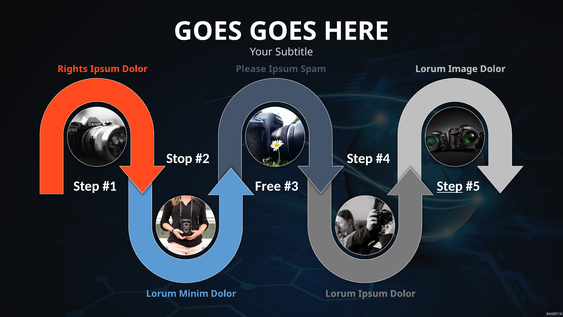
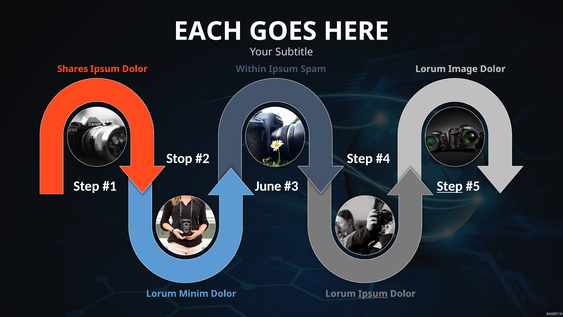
GOES: GOES -> EACH (208, 31)
Rights: Rights -> Shares (73, 69)
Please: Please -> Within (251, 69)
Free: Free -> June (268, 186)
Ipsum underline: none -> present (373, 293)
